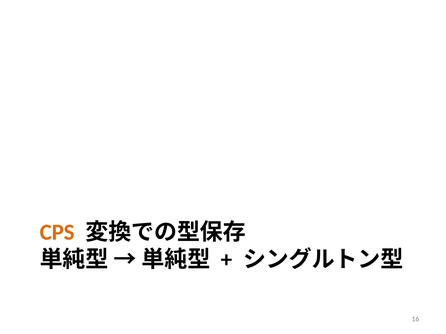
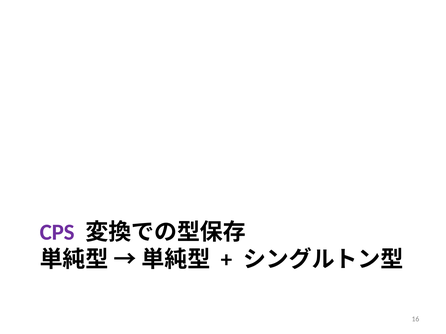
CPS colour: orange -> purple (57, 233)
